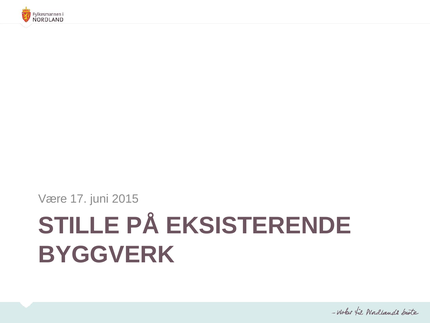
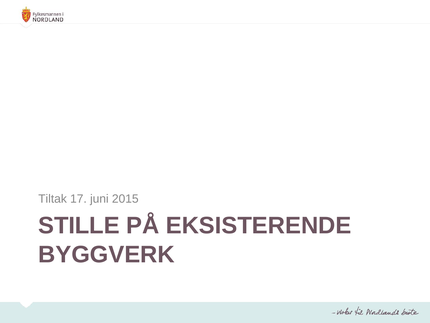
Være: Være -> Tiltak (53, 199)
